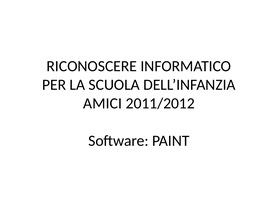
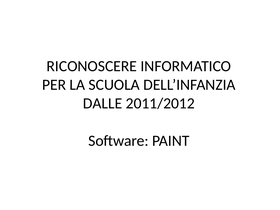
AMICI: AMICI -> DALLE (103, 103)
